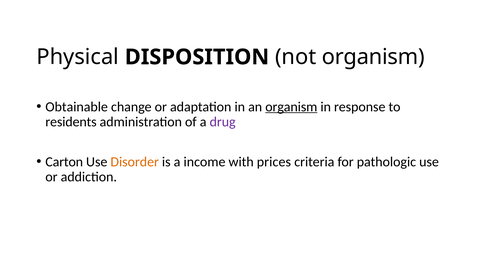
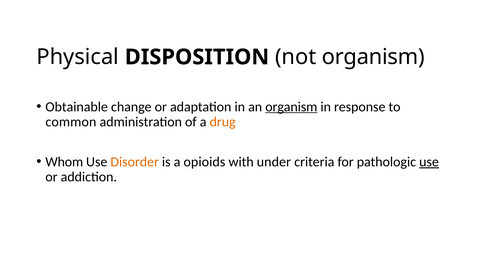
residents: residents -> common (71, 122)
drug colour: purple -> orange (223, 122)
Carton: Carton -> Whom (64, 162)
income: income -> opioids (204, 162)
prices: prices -> under (274, 162)
use underline: none -> present (429, 162)
